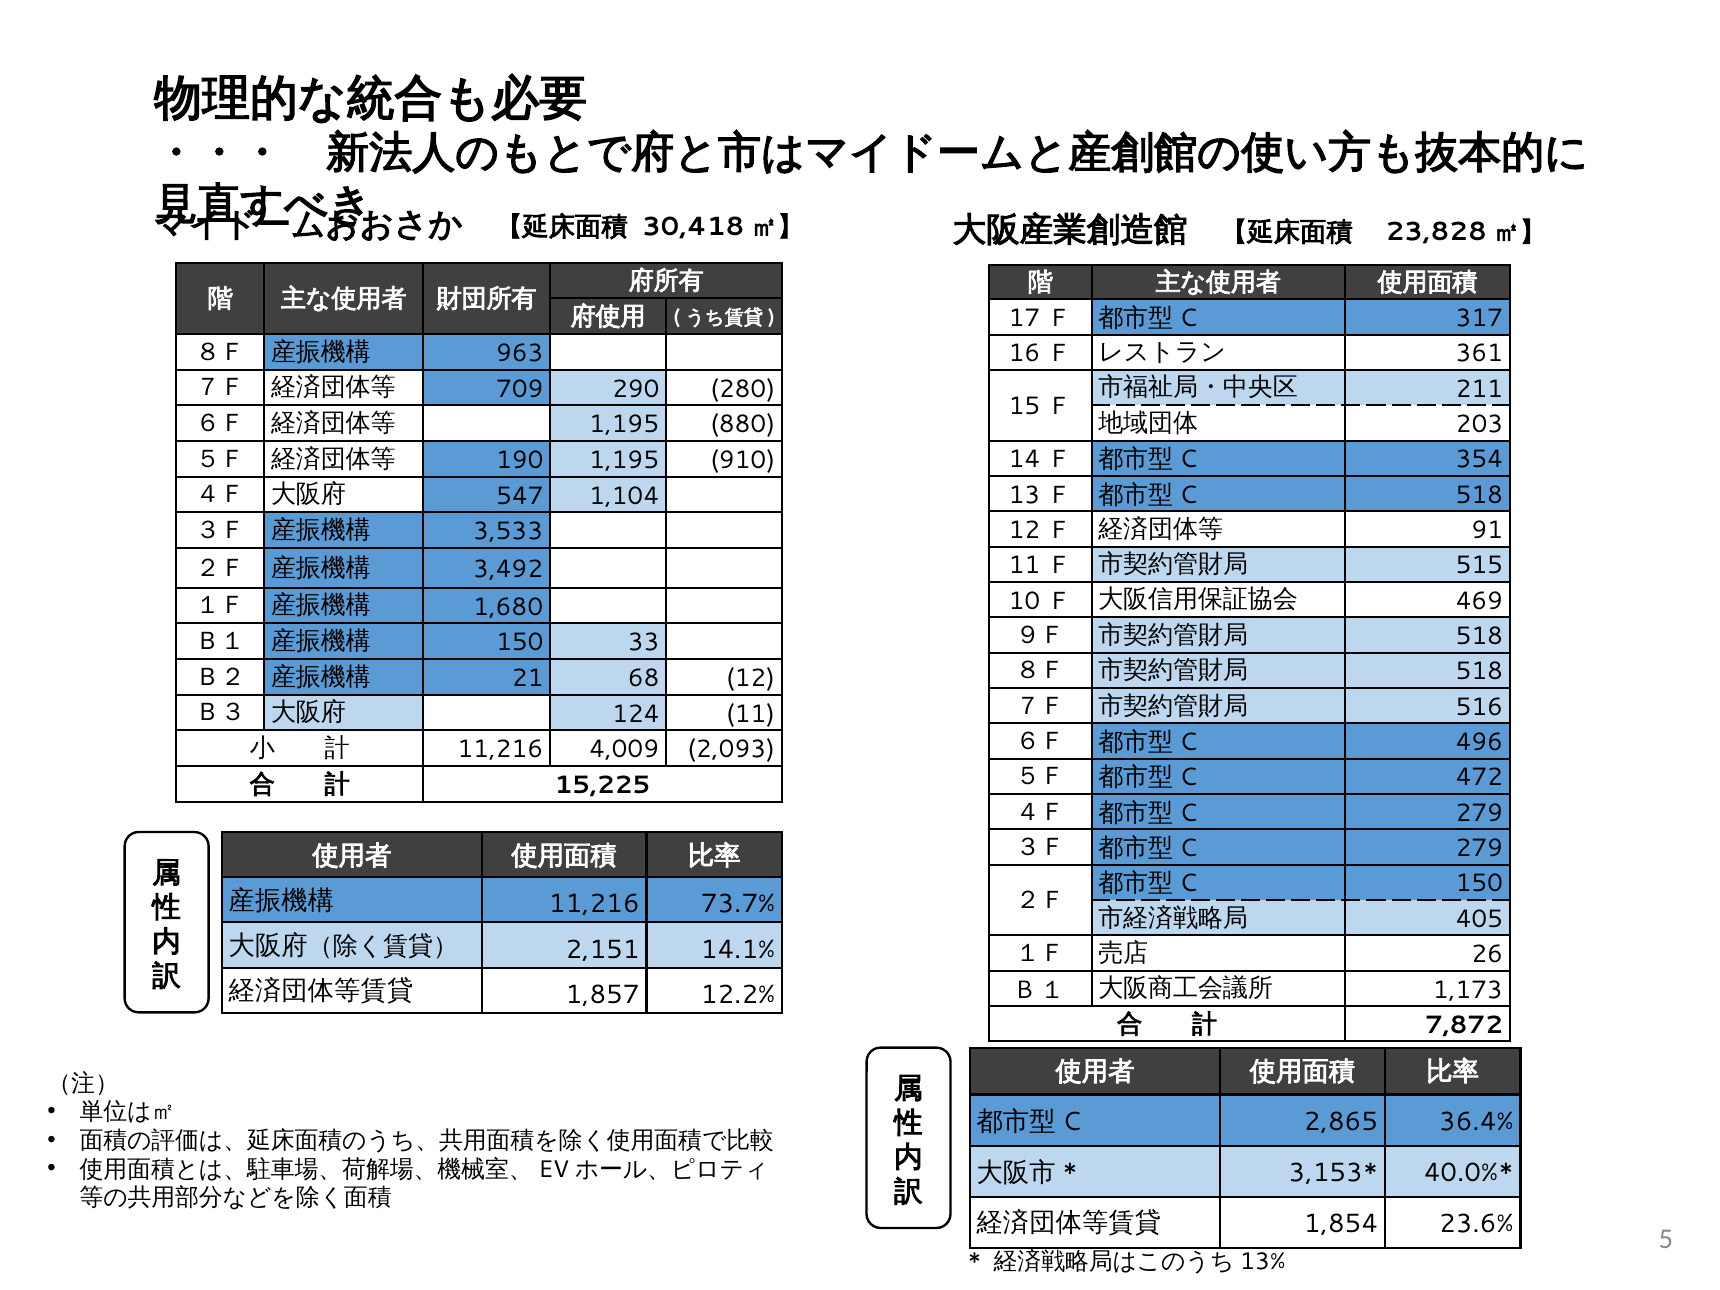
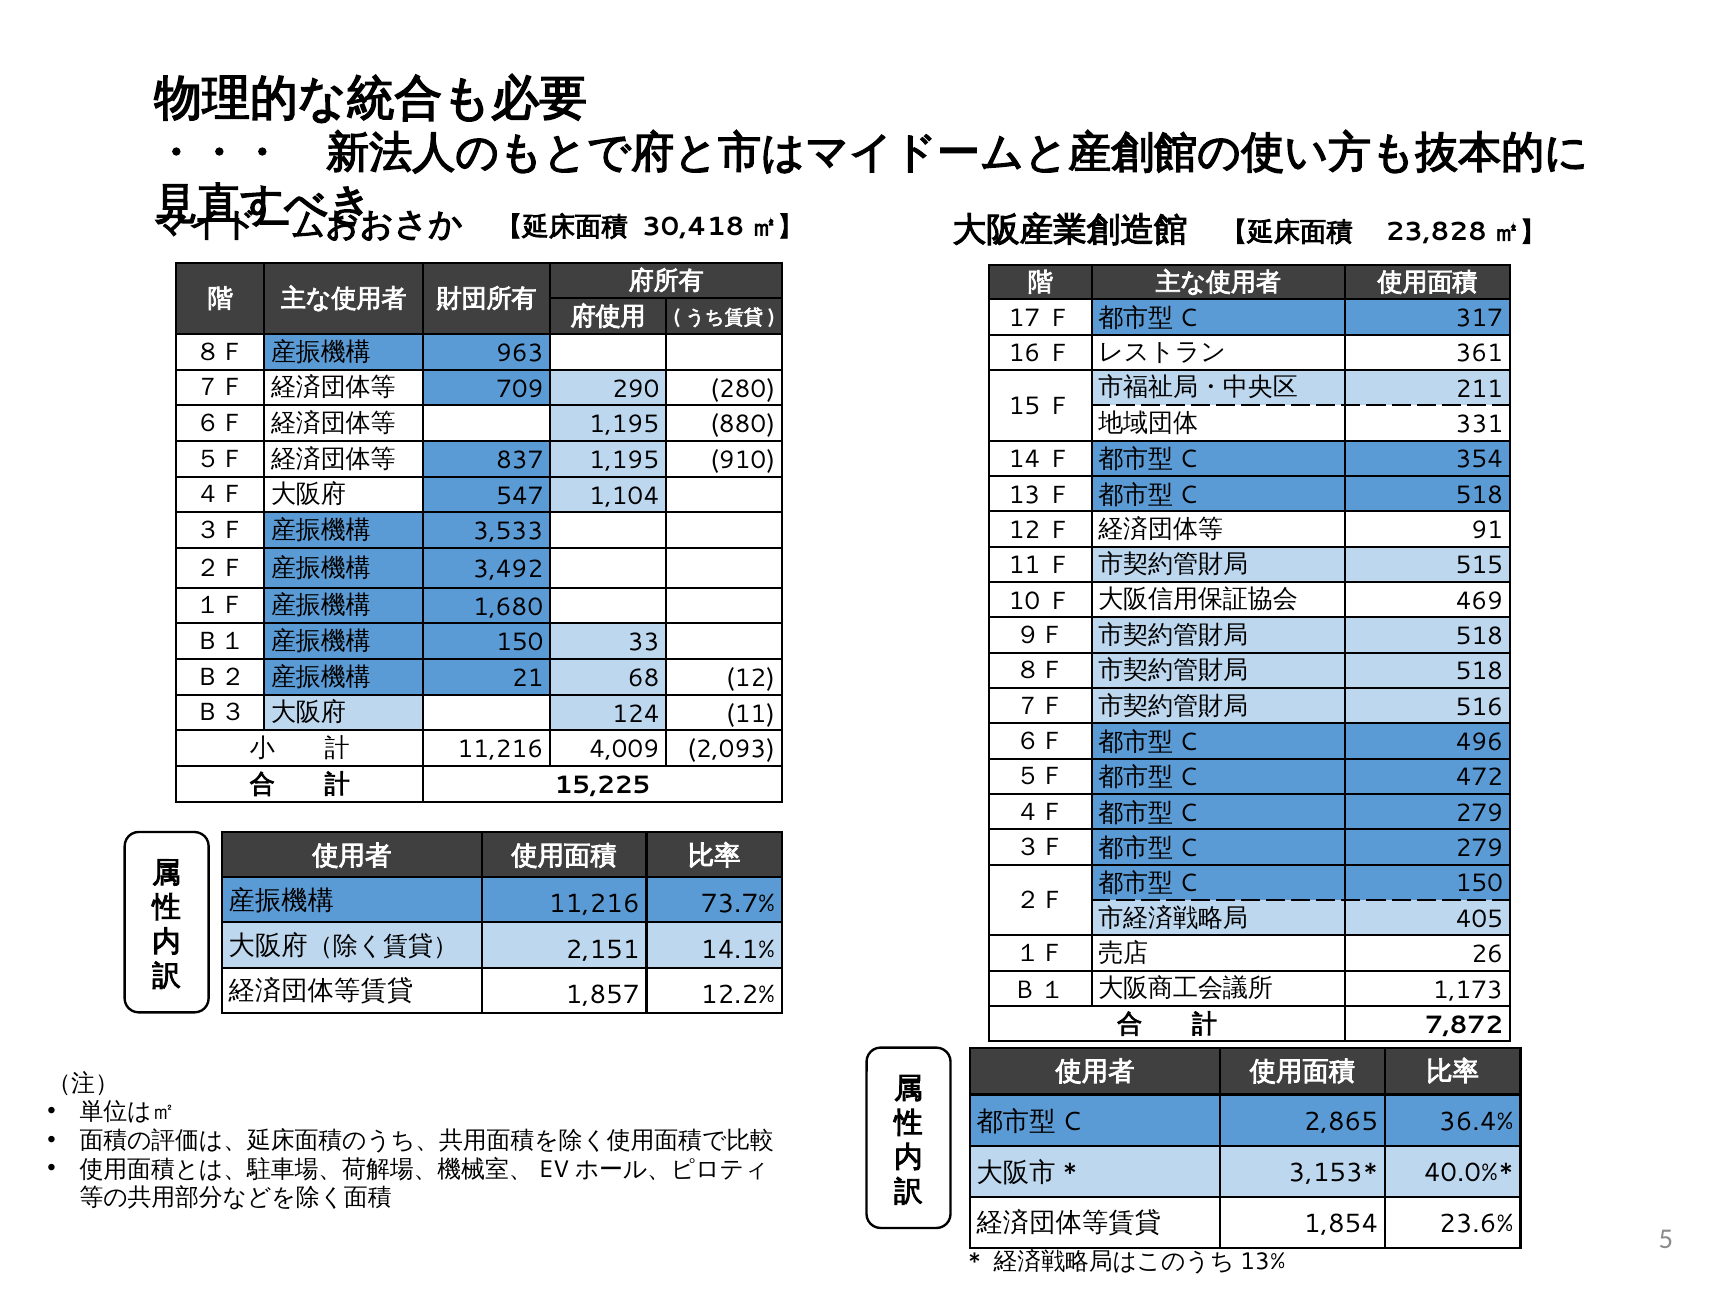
203: 203 -> 331 (1479, 424)
190: 190 -> 837 (520, 460)
